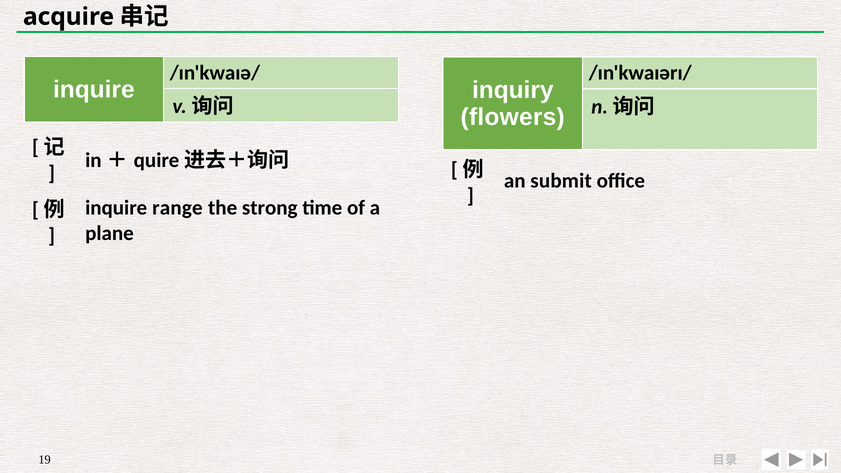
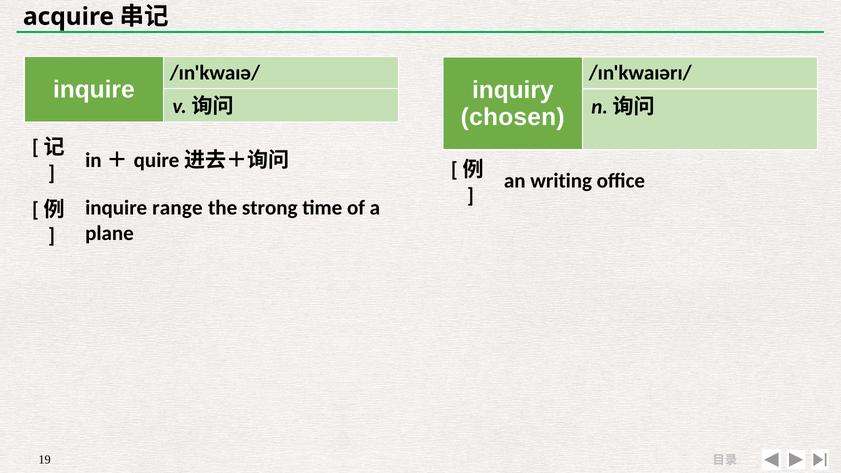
flowers: flowers -> chosen (513, 117)
submit: submit -> writing (561, 181)
